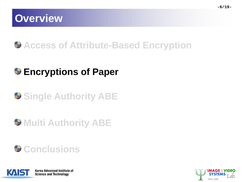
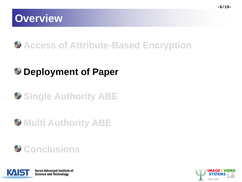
Encryptions: Encryptions -> Deployment (51, 72)
